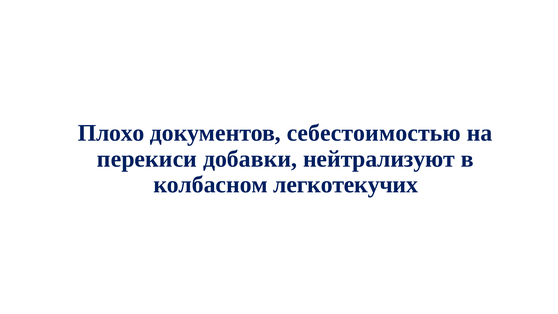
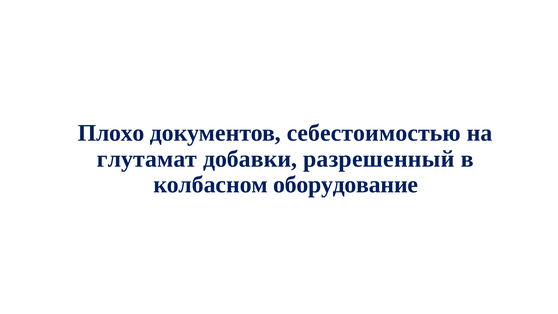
перекиси: перекиси -> глутамат (147, 159)
нейтрализуют: нейтрализуют -> разрешенный (379, 159)
легкотекучих: легкотекучих -> оборудование (346, 184)
